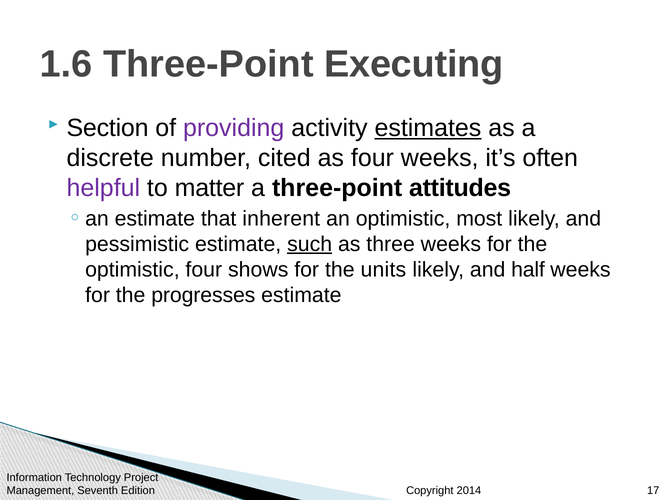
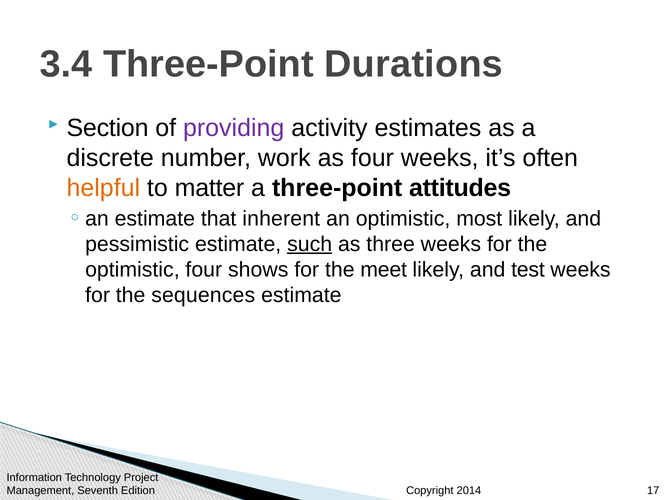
1.6: 1.6 -> 3.4 (66, 64)
Executing: Executing -> Durations (414, 64)
estimates underline: present -> none (428, 128)
cited: cited -> work (284, 158)
helpful colour: purple -> orange (103, 188)
units: units -> meet (384, 269)
half: half -> test (528, 269)
progresses: progresses -> sequences (203, 295)
